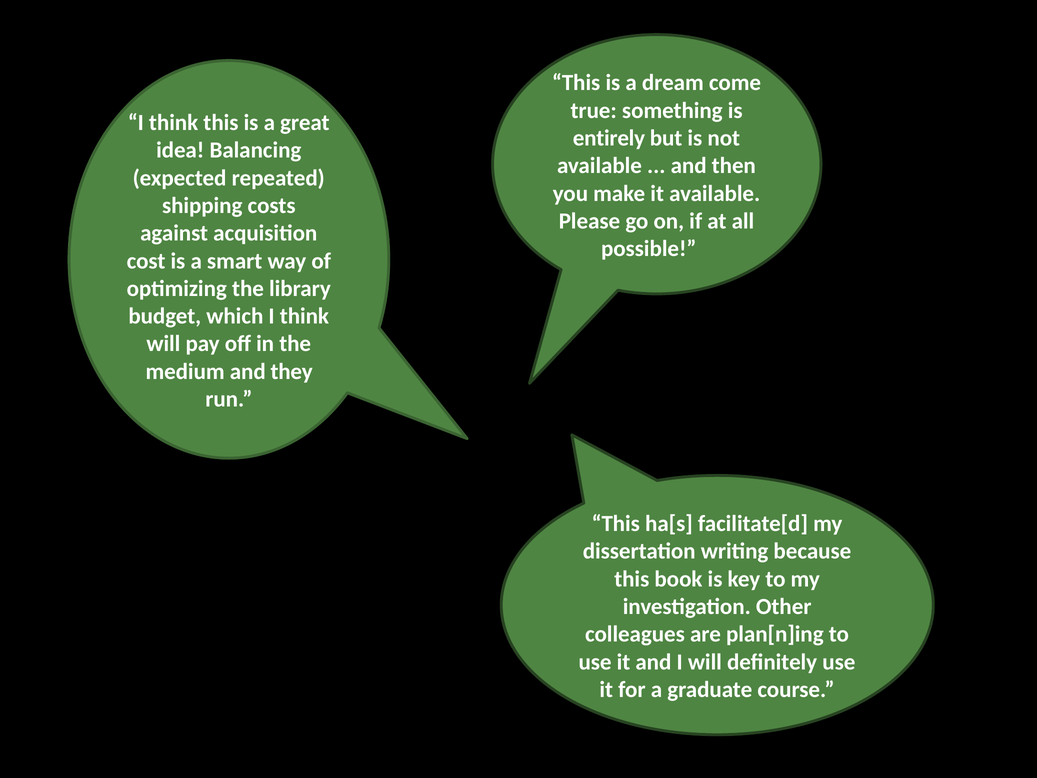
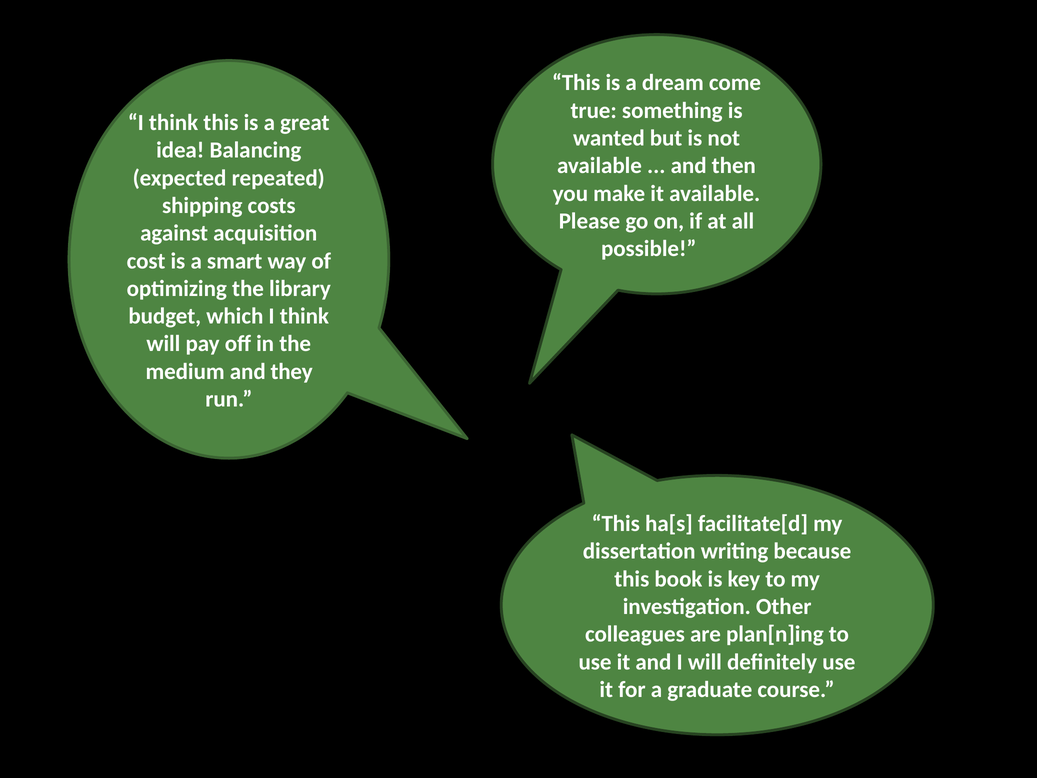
entirely: entirely -> wanted (609, 138)
